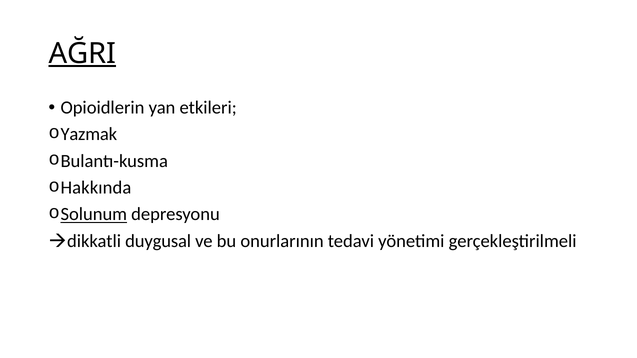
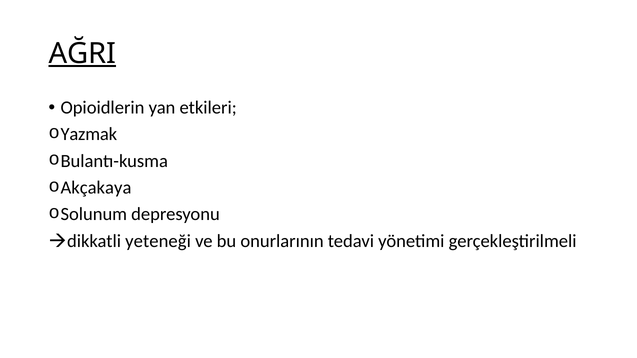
Hakkında: Hakkında -> Akçakaya (96, 188)
Solunum underline: present -> none (94, 215)
duygusal: duygusal -> yeteneği (158, 241)
